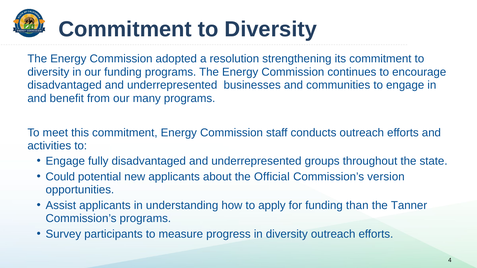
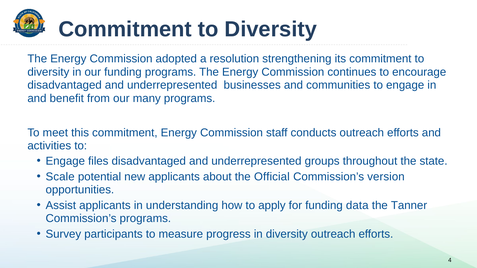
fully: fully -> files (98, 161)
Could: Could -> Scale (60, 177)
than: than -> data (357, 206)
